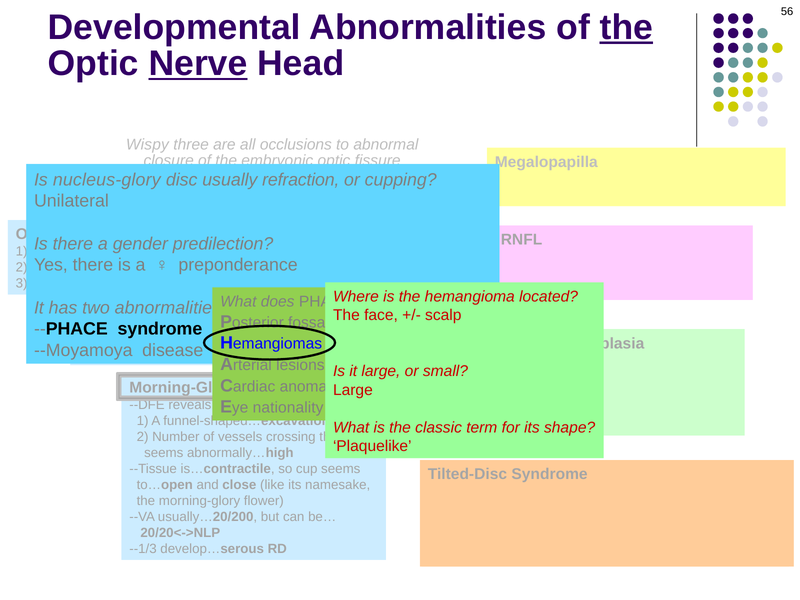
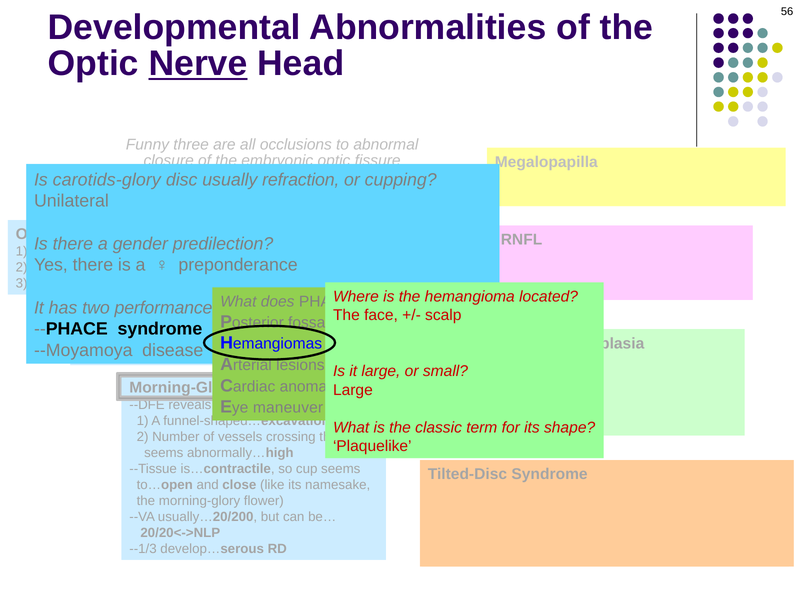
the underline: present -> none (626, 27)
Wispy: Wispy -> Funny (147, 145)
nucleus-glory: nucleus-glory -> carotids-glory (107, 180)
abnormalitie: abnormalitie -> performance (164, 308)
nationality: nationality -> maneuver (288, 408)
